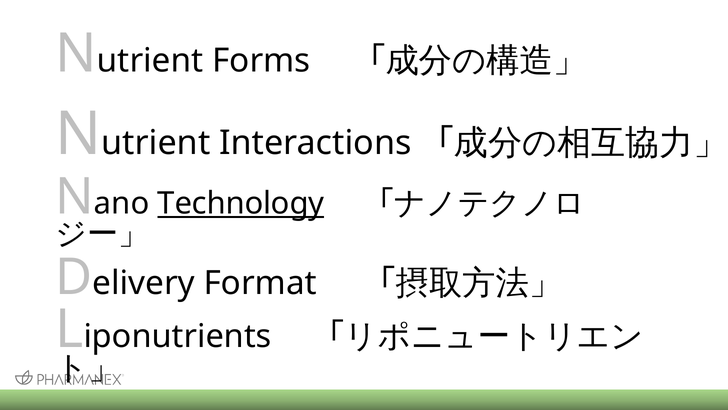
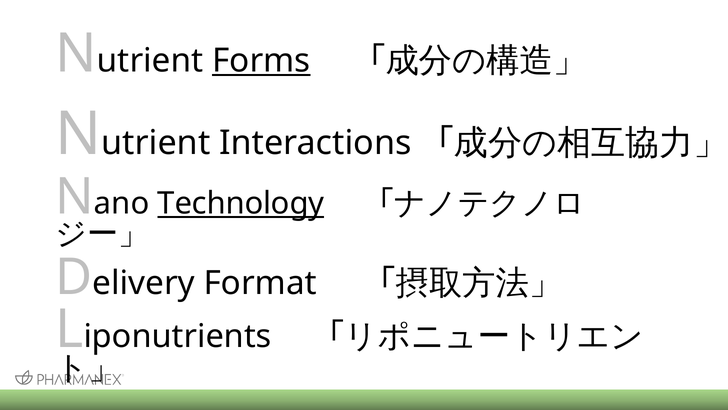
Forms underline: none -> present (261, 61)
